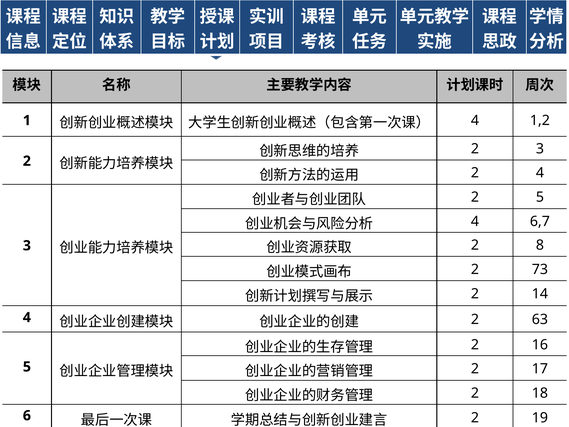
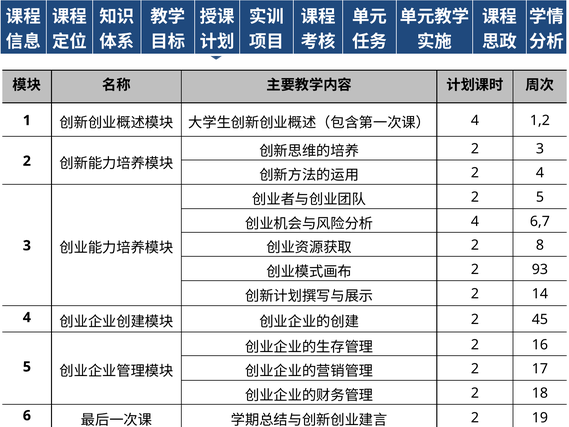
73: 73 -> 93 (540, 269)
63: 63 -> 45 (540, 319)
